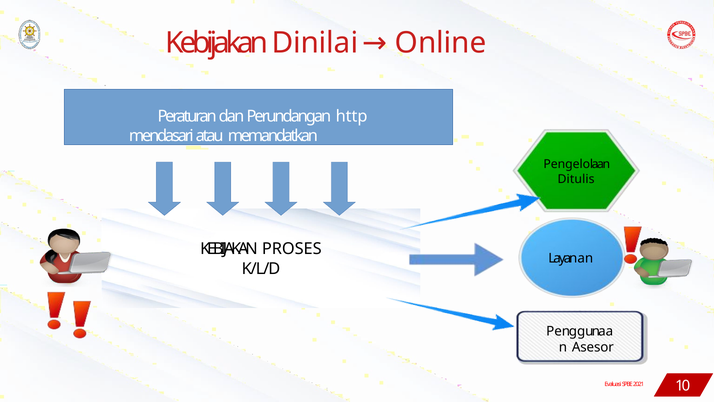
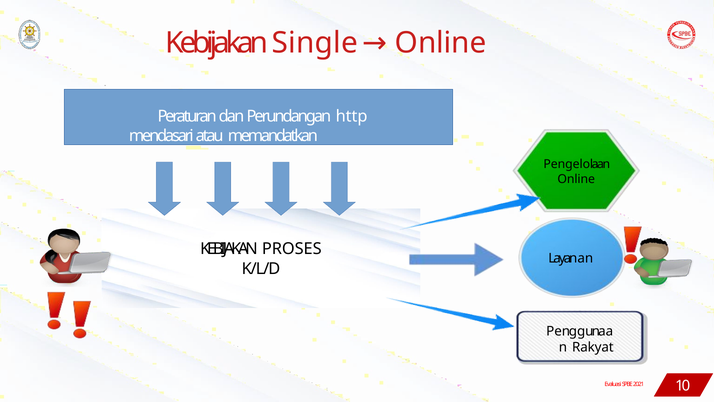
Dinilai: Dinilai -> Single (315, 43)
Ditulis: Ditulis -> Online (576, 179)
Asesor: Asesor -> Rakyat (593, 347)
